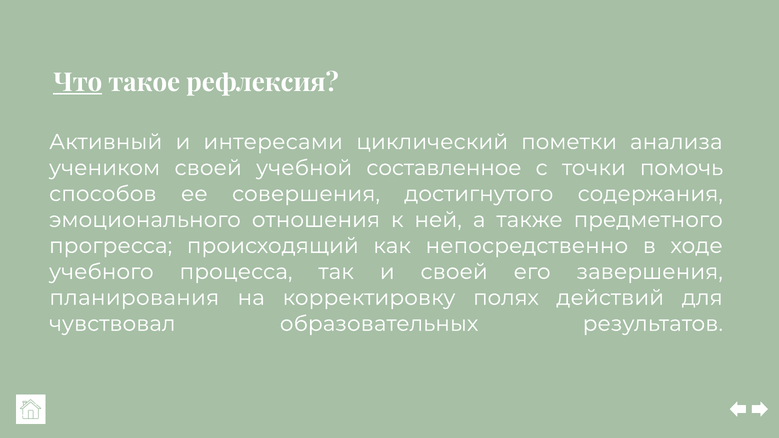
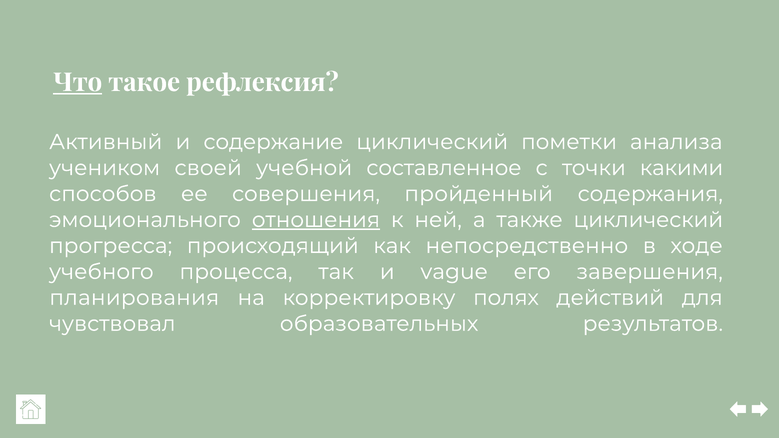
интересами: интересами -> содержание (273, 142)
помочь: помочь -> какими (682, 168)
достигнутого: достигнутого -> пройденный (479, 194)
отношения underline: none -> present (316, 220)
также предметного: предметного -> циклический (648, 220)
и своей: своей -> vague (454, 272)
